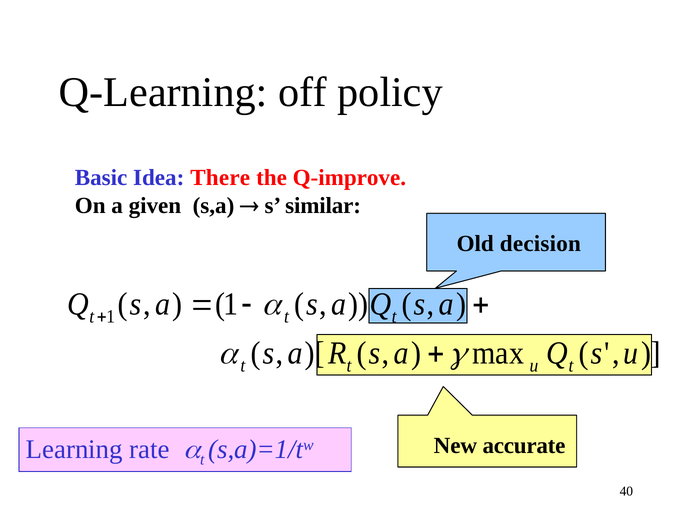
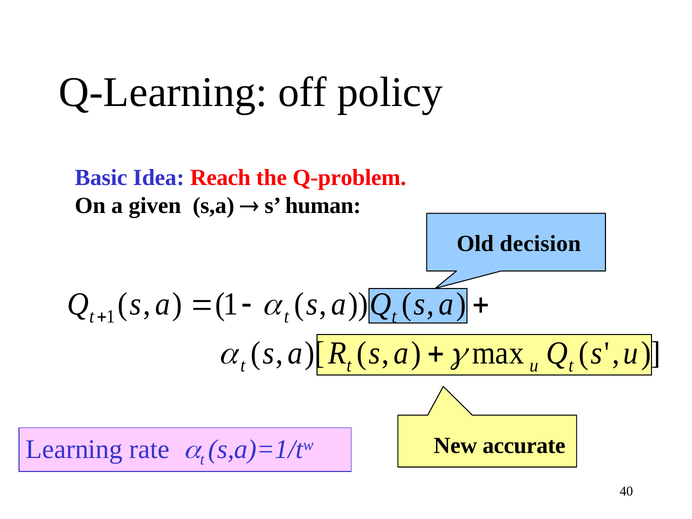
There: There -> Reach (220, 178)
Q-improve: Q-improve -> Q-problem (349, 178)
similar: similar -> human (323, 205)
